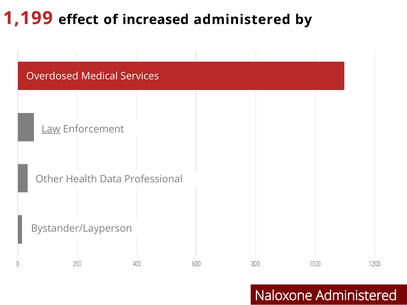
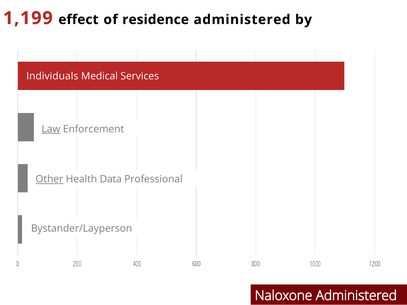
increased: increased -> residence (156, 20)
Overdosed: Overdosed -> Individuals (52, 76)
Other underline: none -> present (49, 179)
